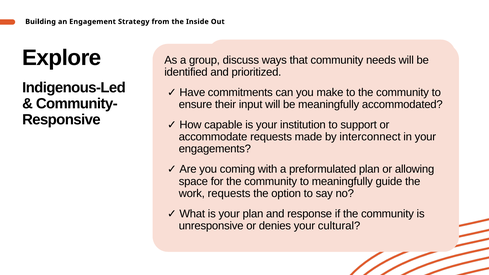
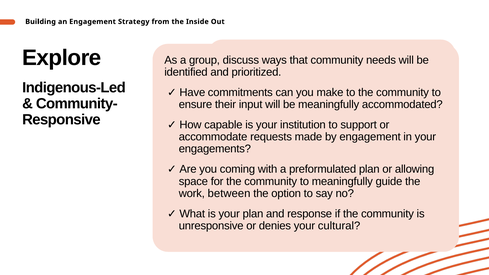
interconnect: interconnect -> engagement (370, 137)
work requests: requests -> between (229, 193)
